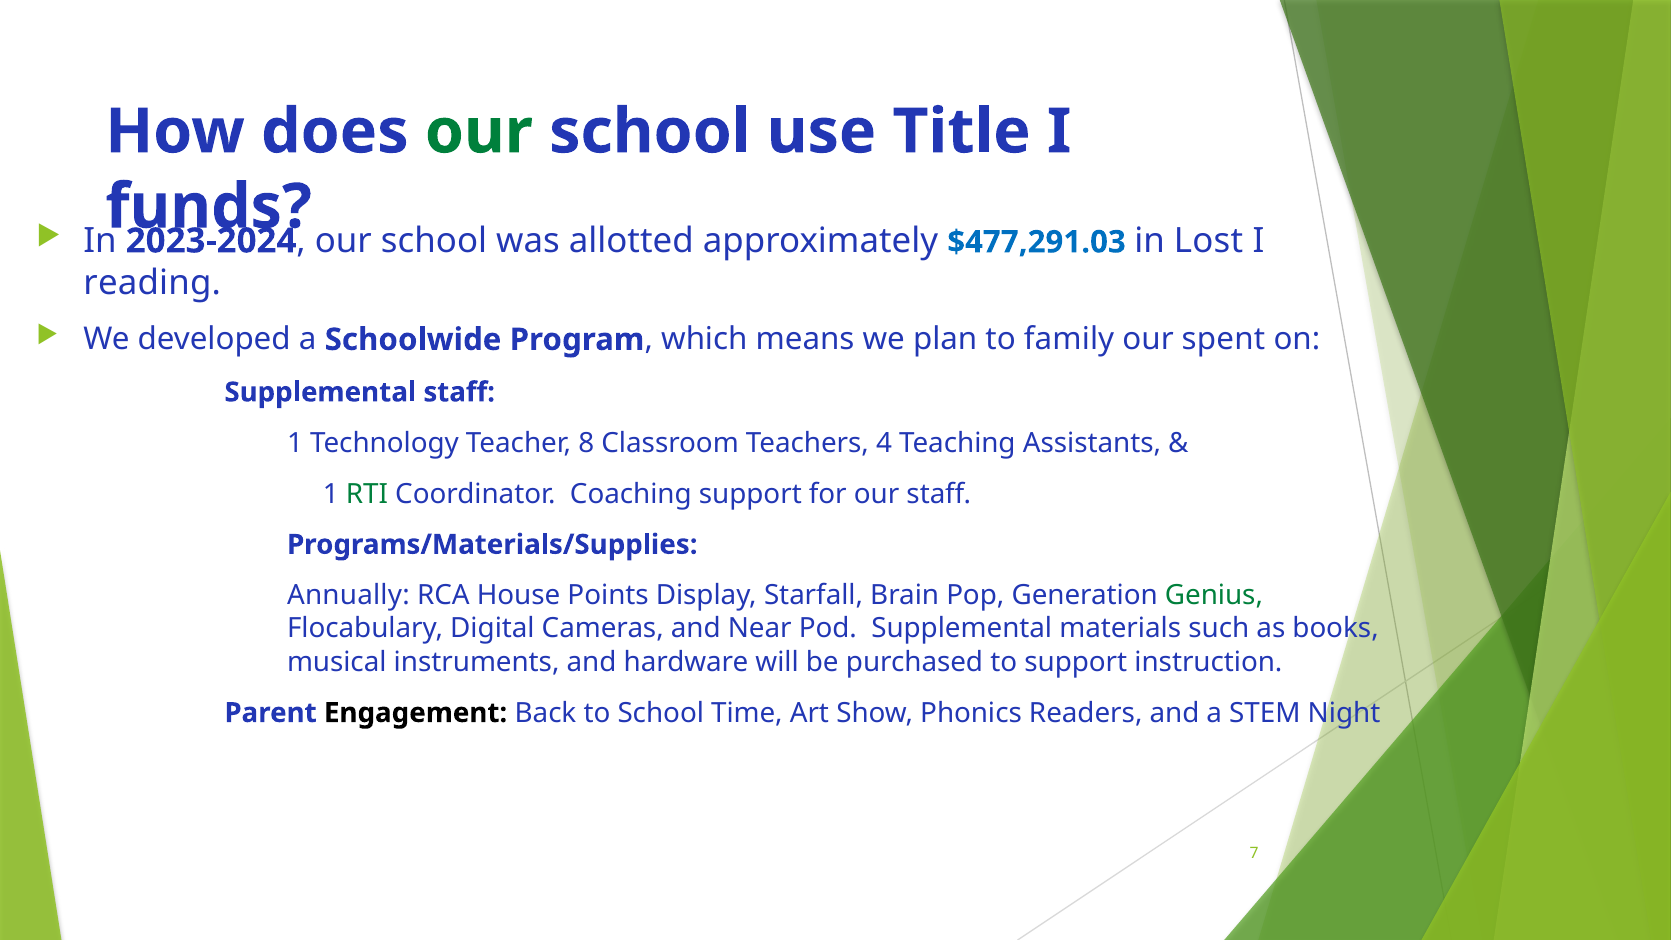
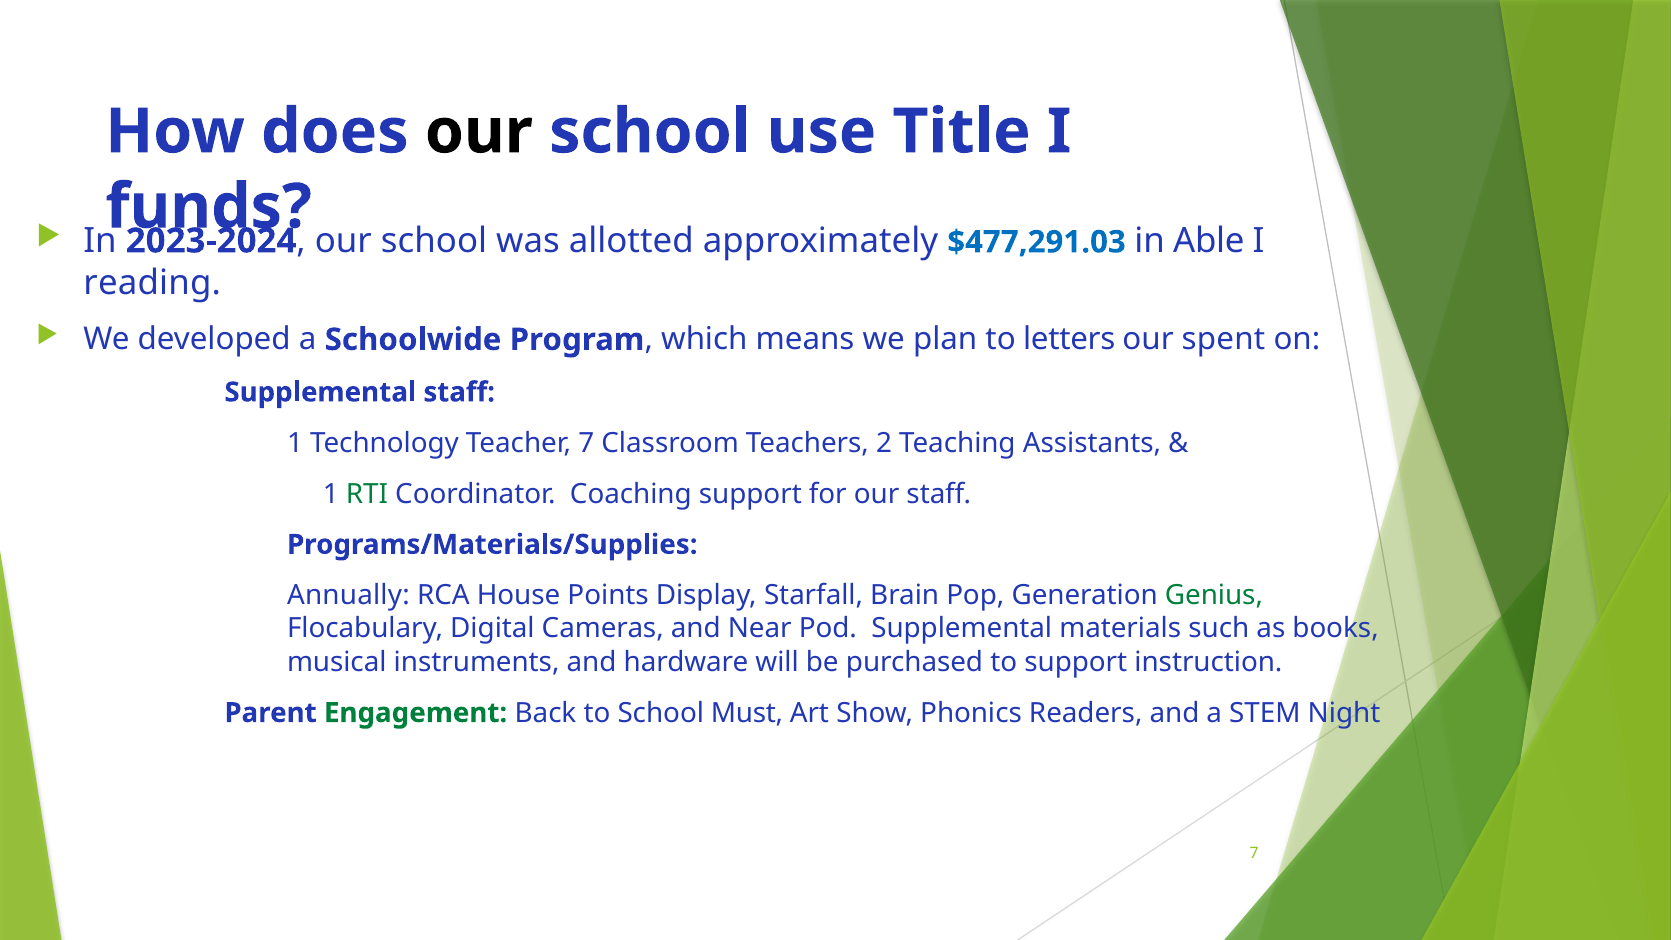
our colour: green -> black (479, 132)
Lost: Lost -> Able (1209, 241)
family: family -> letters (1069, 340)
Teacher 8: 8 -> 7 (586, 443)
4: 4 -> 2 (884, 443)
Engagement colour: black -> green (416, 713)
Time: Time -> Must (747, 713)
